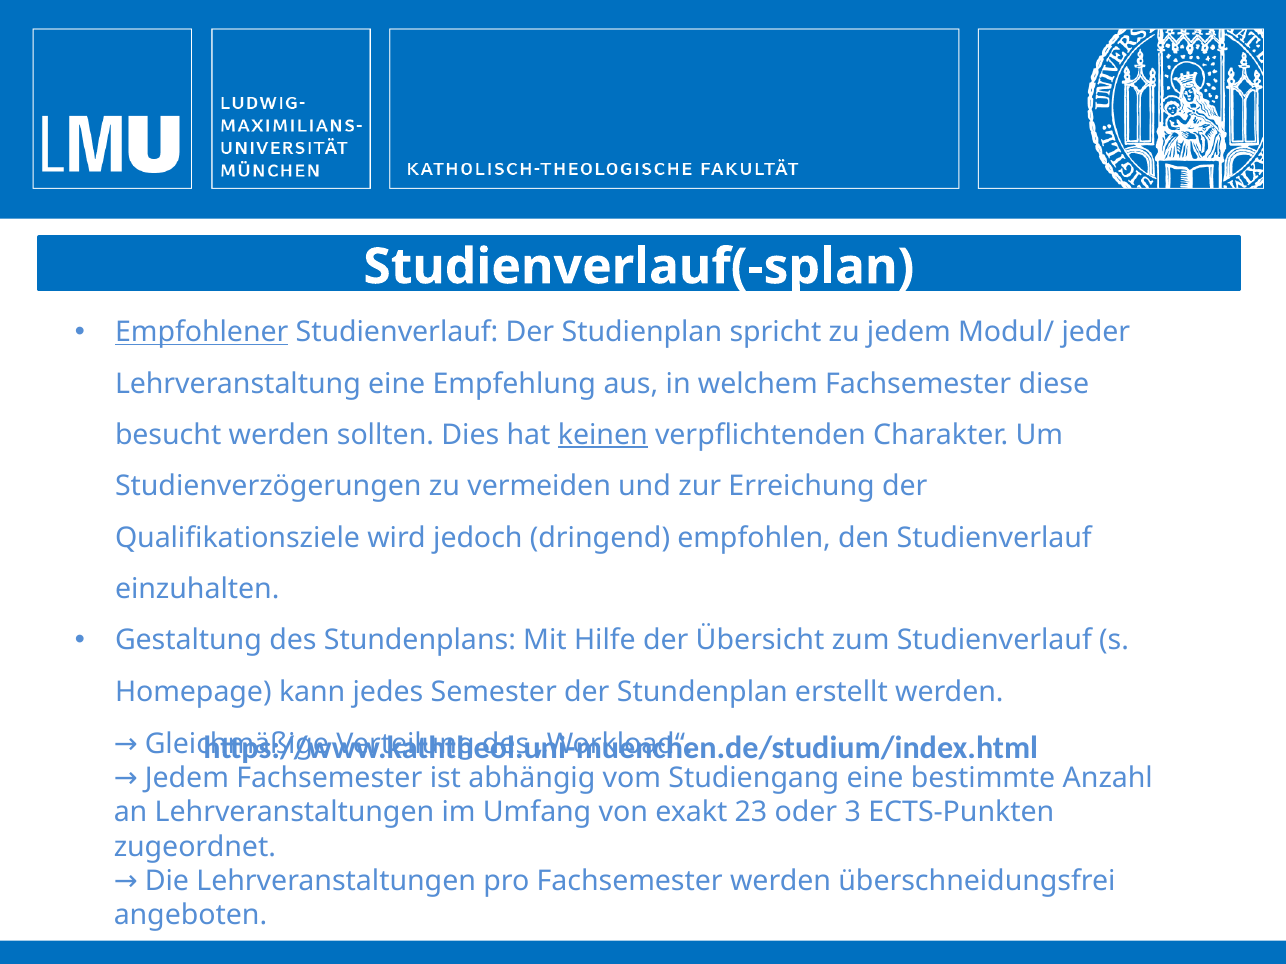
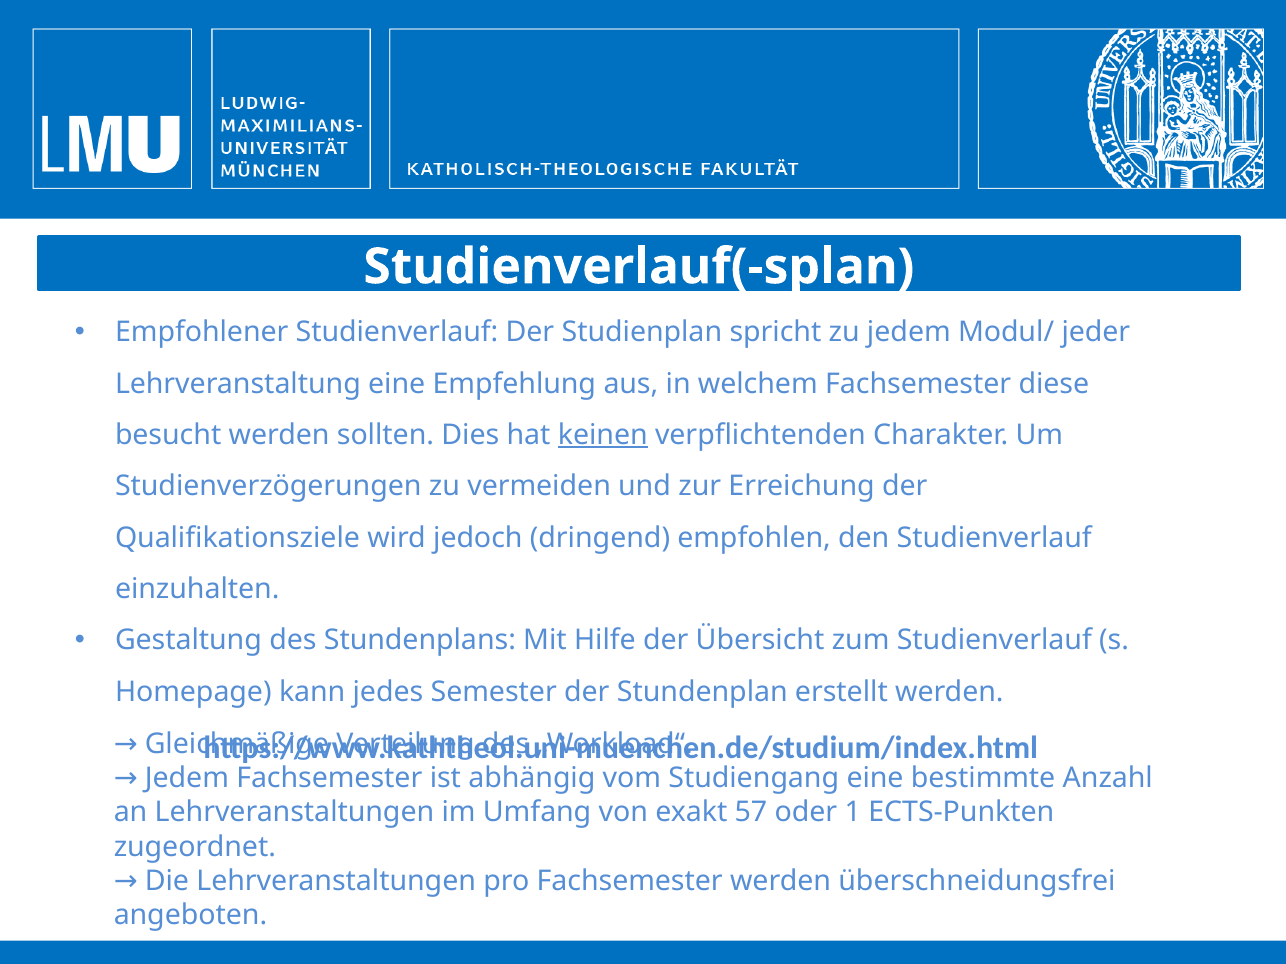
Empfohlener underline: present -> none (202, 332)
23: 23 -> 57 (751, 813)
3: 3 -> 1 (853, 813)
